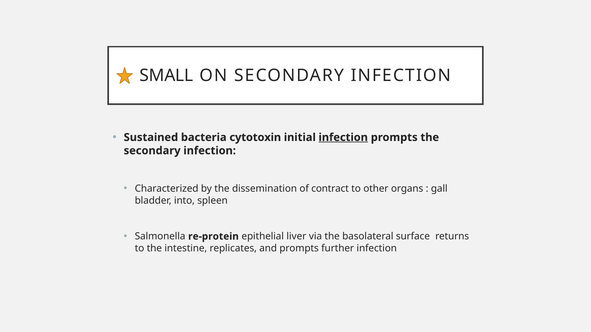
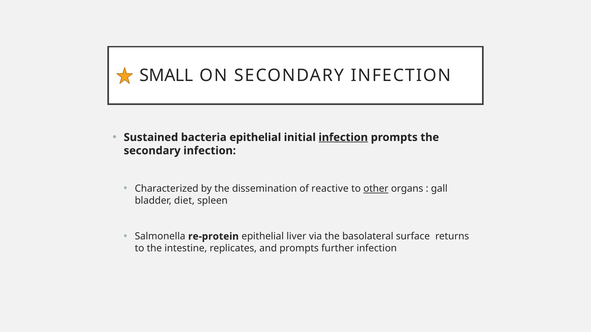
bacteria cytotoxin: cytotoxin -> epithelial (255, 138)
contract: contract -> reactive (330, 189)
other underline: none -> present (376, 189)
into: into -> diet (184, 201)
